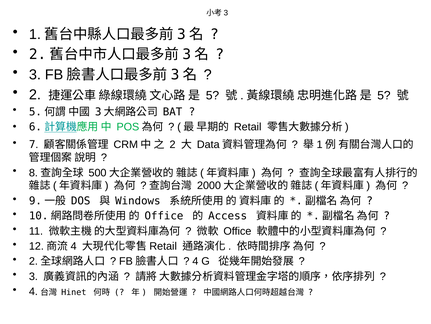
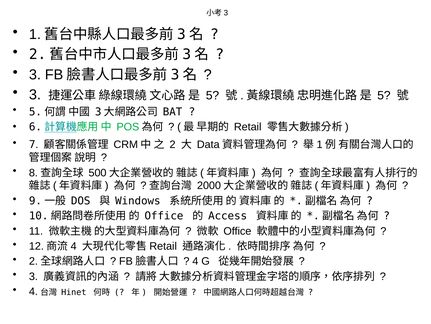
2: 2 -> 3 (35, 95)
